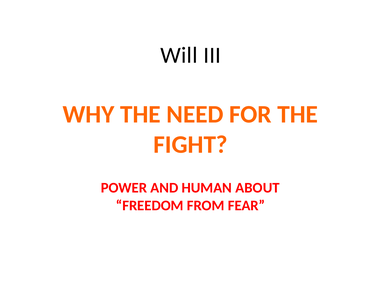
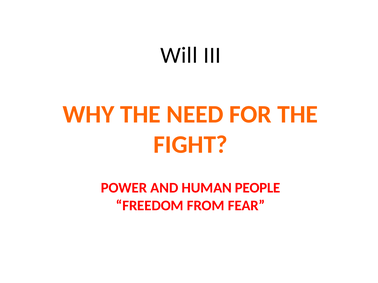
ABOUT: ABOUT -> PEOPLE (258, 188)
